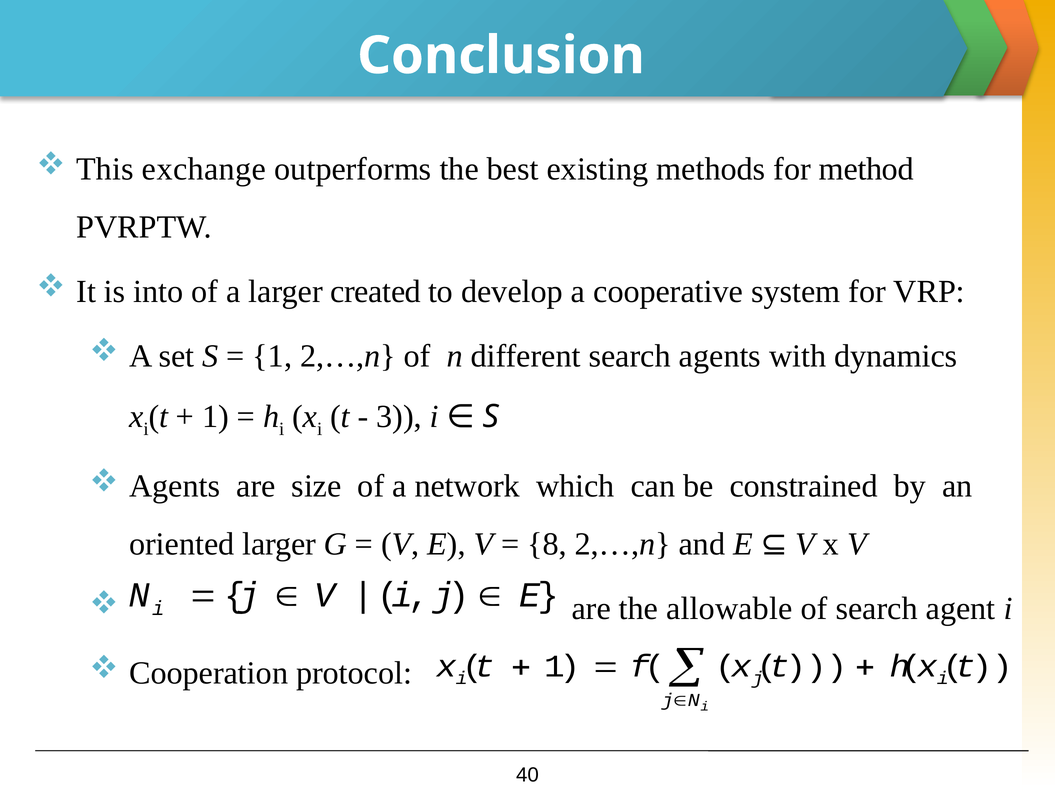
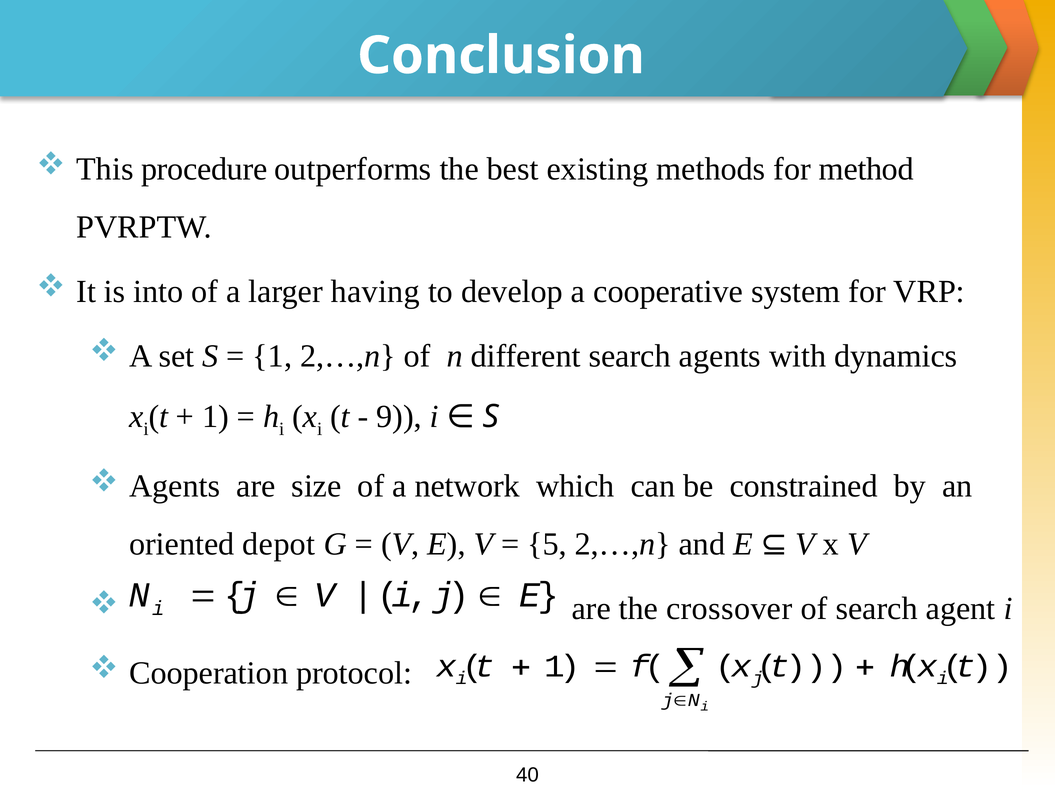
exchange: exchange -> procedure (204, 169)
created: created -> having (375, 292)
3: 3 -> 9 (399, 417)
oriented larger: larger -> depot (279, 544)
8: 8 -> 5 (547, 544)
allowable: allowable -> crossover (729, 609)
